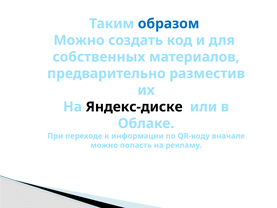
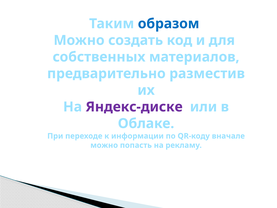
Яндекс-диске colour: black -> purple (134, 107)
